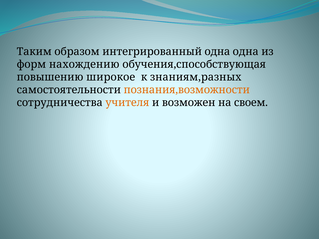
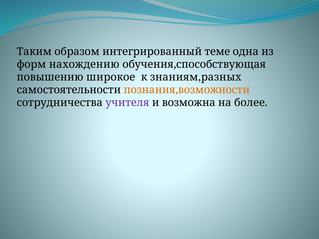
интегрированный одна: одна -> теме (217, 52)
учителя colour: orange -> purple (127, 103)
возможен: возможен -> возможна (189, 103)
своем: своем -> более (251, 103)
